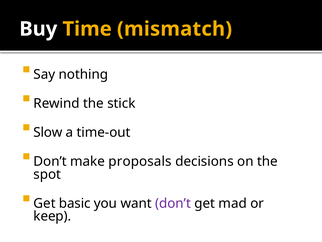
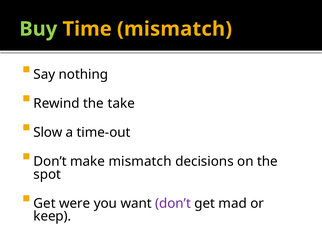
Buy colour: white -> light green (38, 29)
stick: stick -> take (121, 103)
make proposals: proposals -> mismatch (140, 161)
basic: basic -> were (75, 203)
